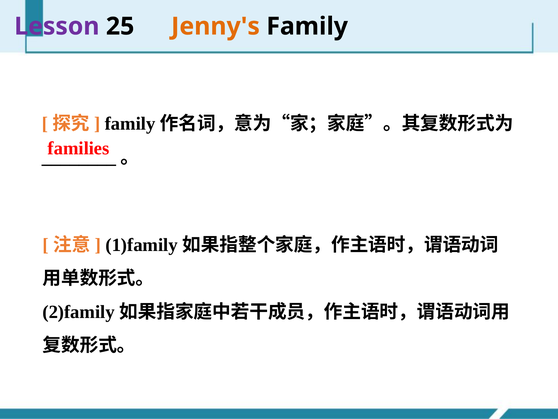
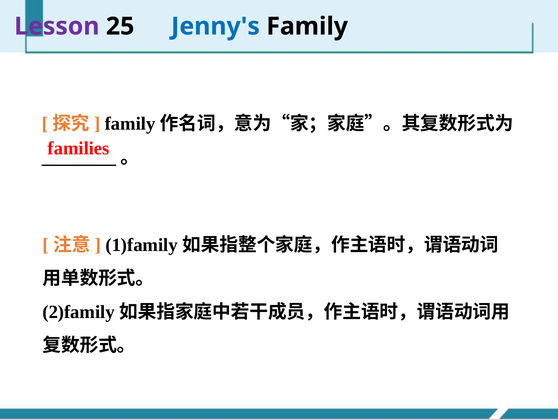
Jenny's colour: orange -> blue (215, 26)
